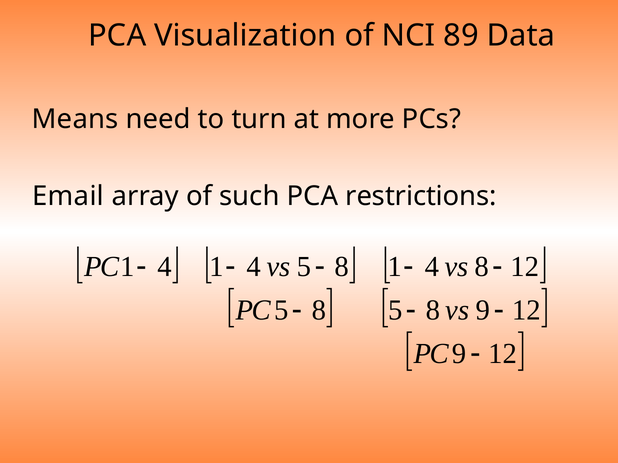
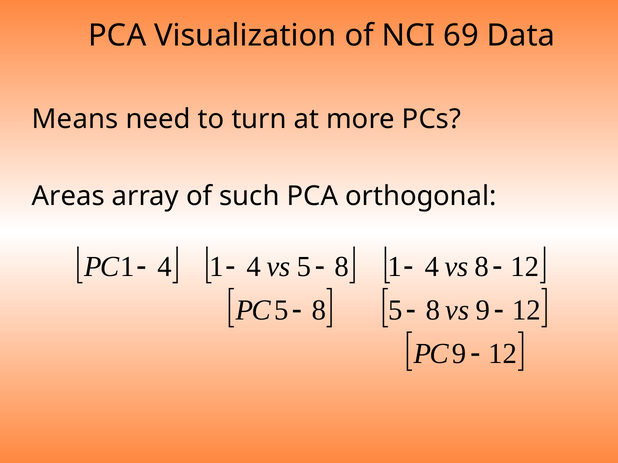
89: 89 -> 69 (461, 35)
Email: Email -> Areas (68, 196)
restrictions: restrictions -> orthogonal (421, 196)
